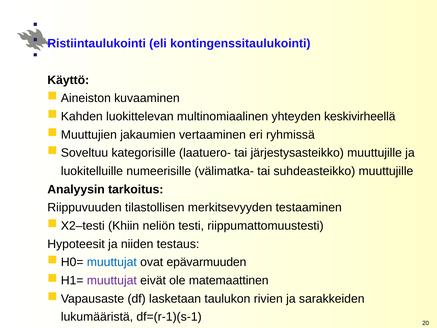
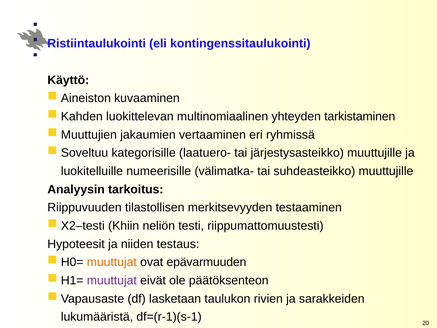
keskivirheellä: keskivirheellä -> tarkistaminen (360, 116)
muuttujat colour: blue -> orange (112, 262)
matemaattinen: matemaattinen -> päätöksenteon (229, 280)
